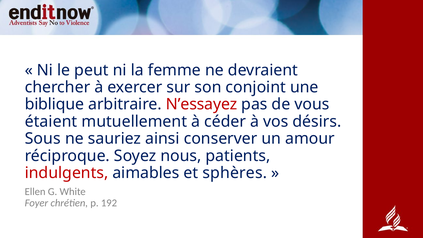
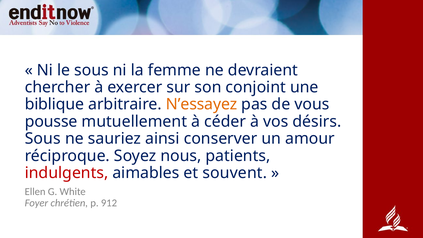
le peut: peut -> sous (92, 70)
N’essayez colour: red -> orange (202, 104)
étaient: étaient -> pousse (51, 122)
sphères: sphères -> souvent (235, 173)
192: 192 -> 912 (109, 203)
